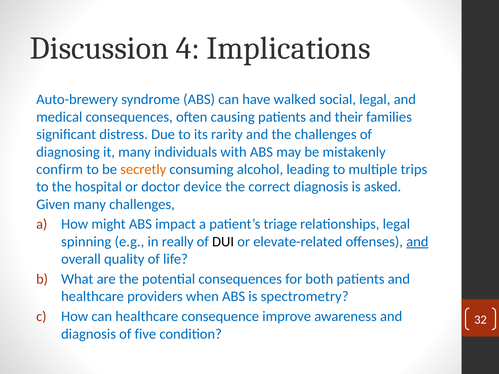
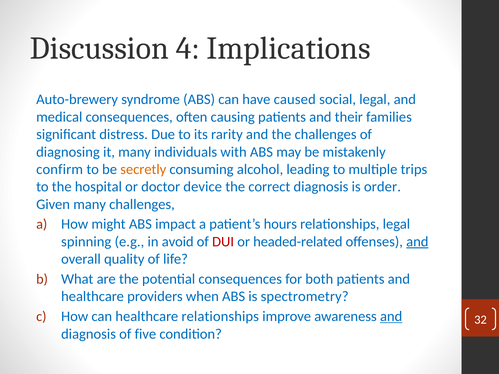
walked: walked -> caused (295, 100)
asked: asked -> order (382, 187)
triage: triage -> hours (280, 224)
really: really -> avoid (178, 242)
DUI colour: black -> red (223, 242)
elevate-related: elevate-related -> headed-related (298, 242)
healthcare consequence: consequence -> relationships (220, 317)
and underline: none -> present (391, 317)
